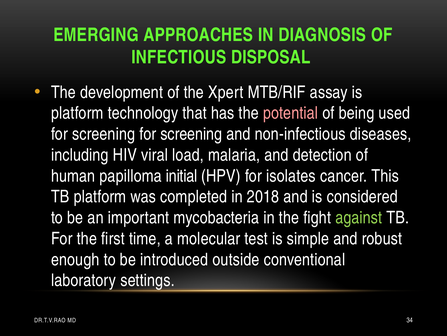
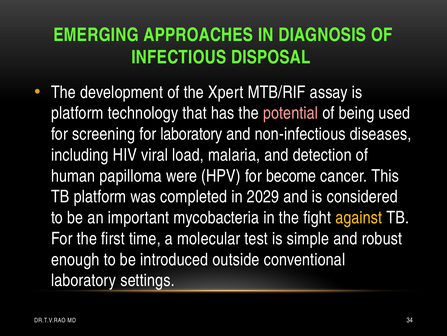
screening for screening: screening -> laboratory (191, 134)
initial: initial -> were (182, 176)
isolates: isolates -> become (291, 176)
2018: 2018 -> 2029 (263, 196)
against colour: light green -> yellow (359, 217)
